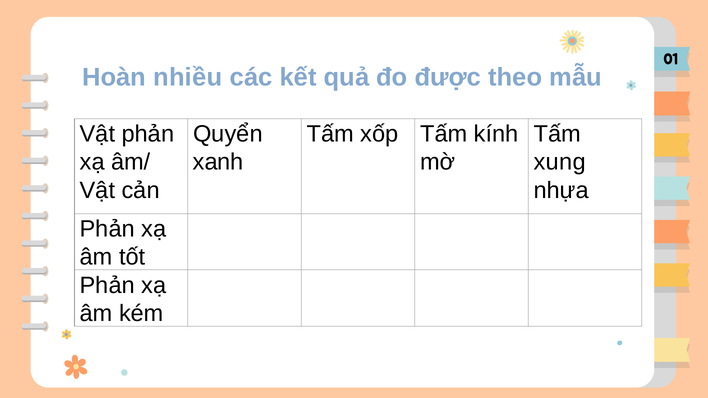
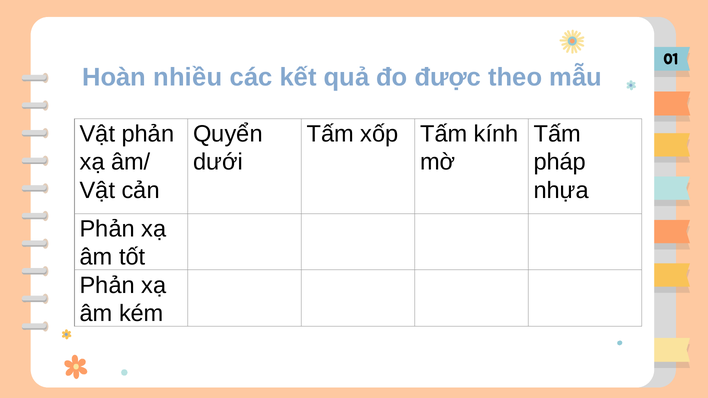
xanh: xanh -> dưới (218, 162)
xung: xung -> pháp (560, 162)
